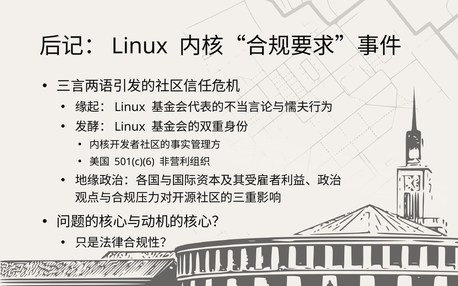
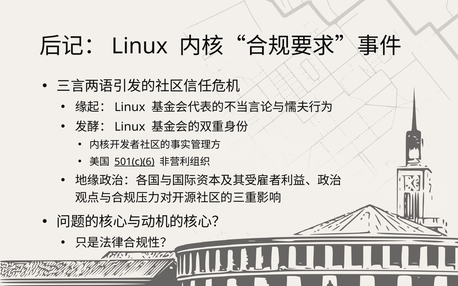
501(c)(6 underline: none -> present (134, 162)
